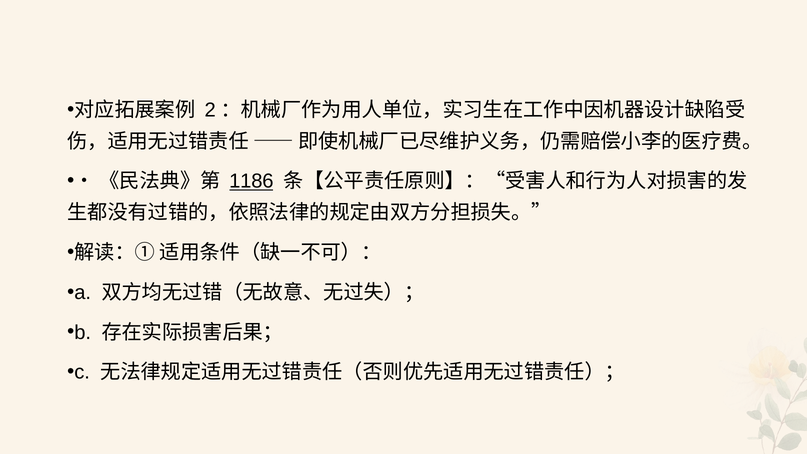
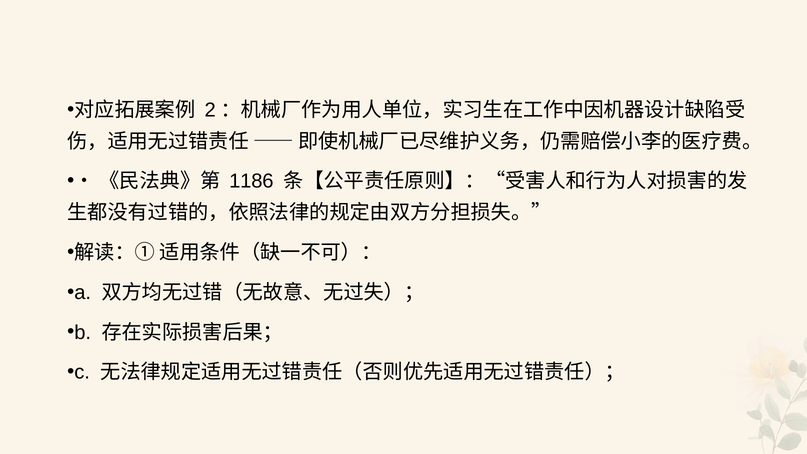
1186 underline: present -> none (251, 181)
